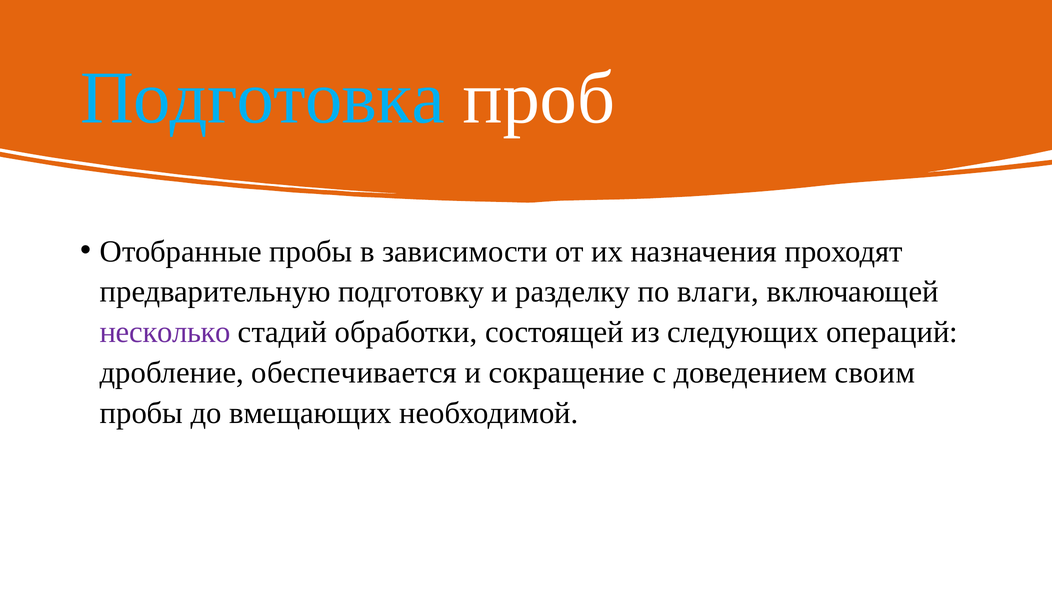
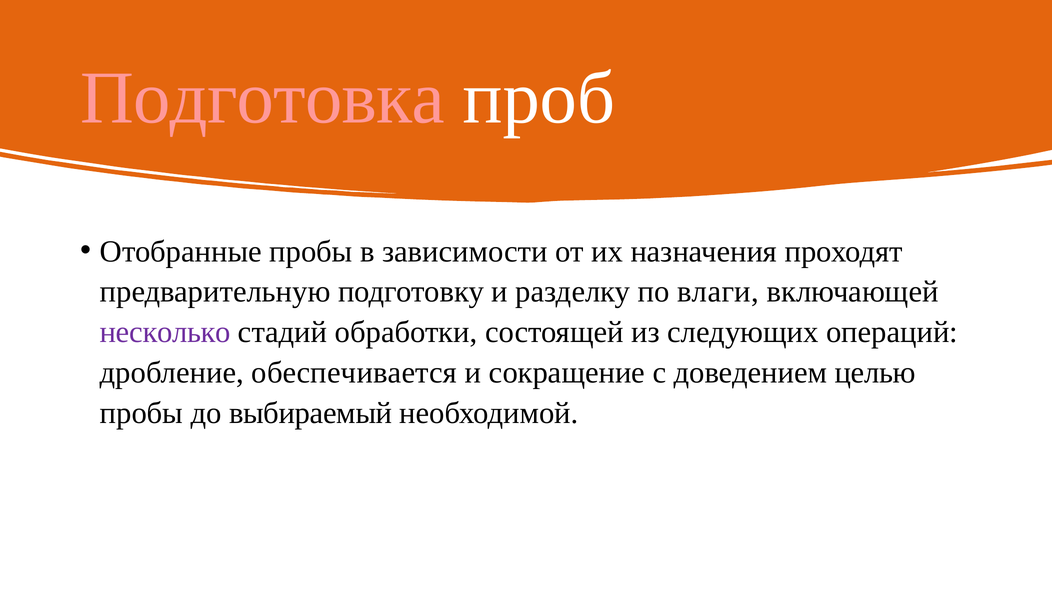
Подготовка colour: light blue -> pink (263, 98)
своим: своим -> целью (875, 373)
вмещающих: вмещающих -> выбираемый (311, 413)
